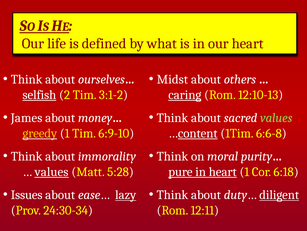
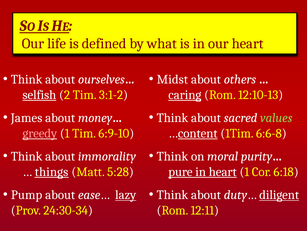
greedy colour: yellow -> pink (40, 133)
values: values -> things (52, 171)
Issues: Issues -> Pump (27, 194)
